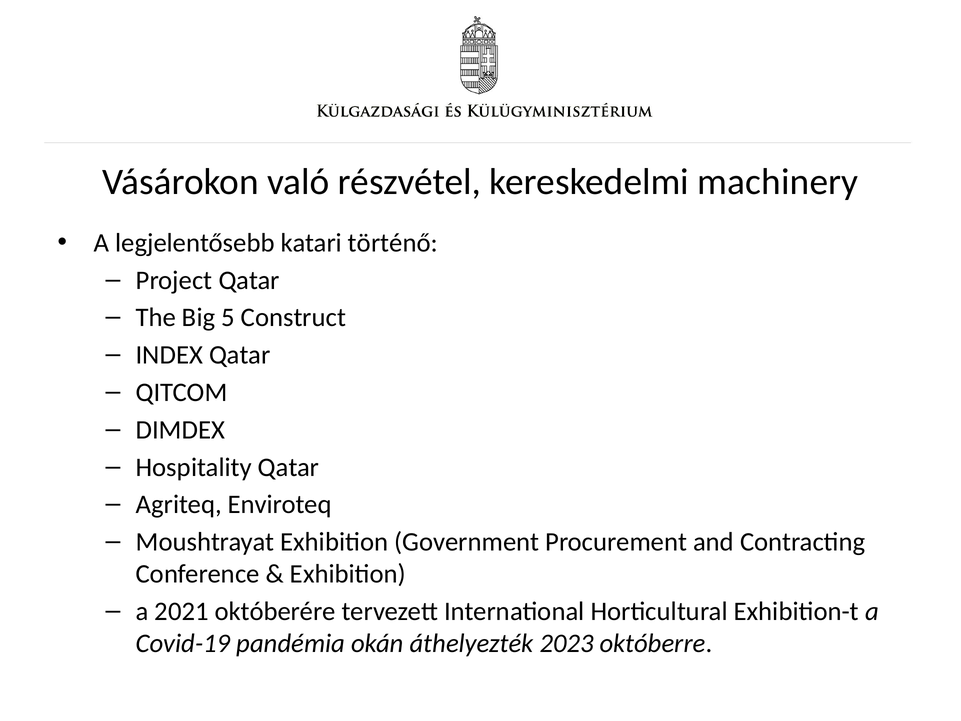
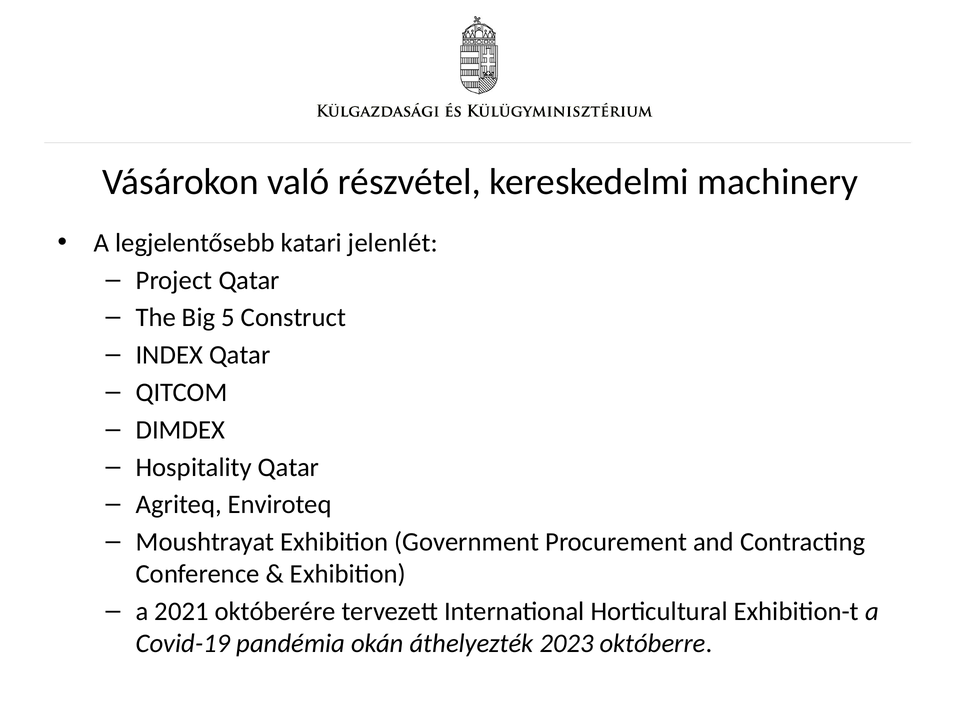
történő: történő -> jelenlét (393, 243)
